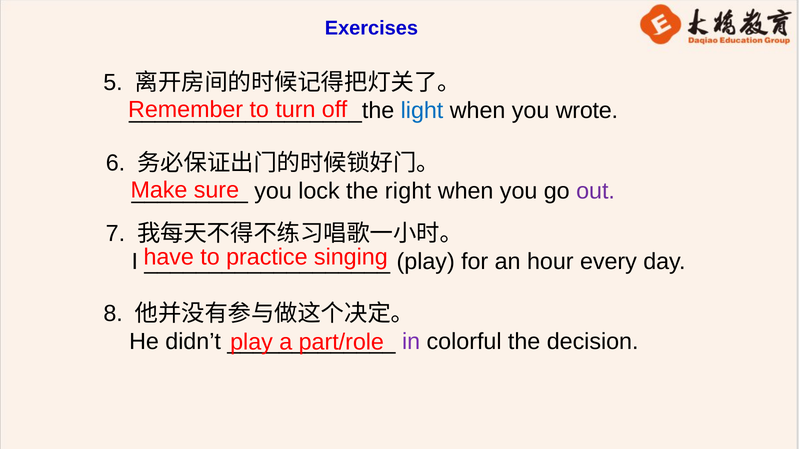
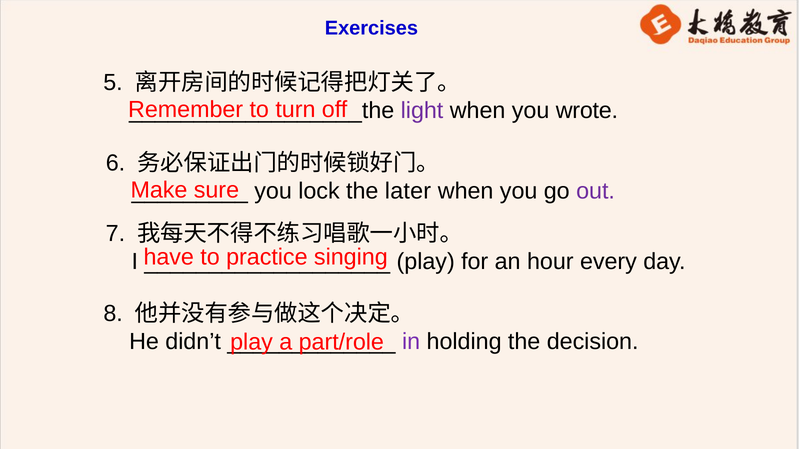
light colour: blue -> purple (422, 111)
right: right -> later (408, 191)
colorful: colorful -> holding (464, 342)
